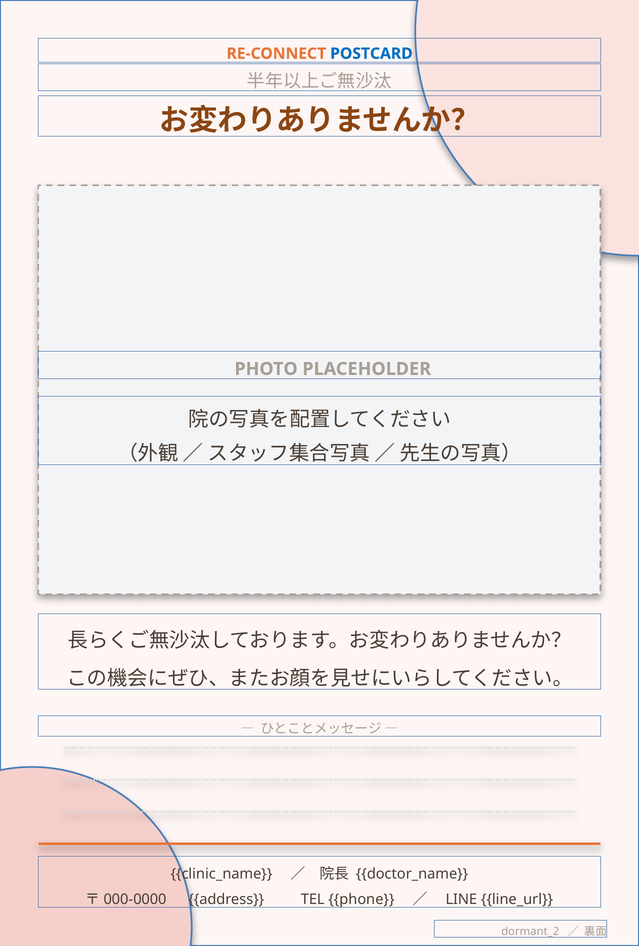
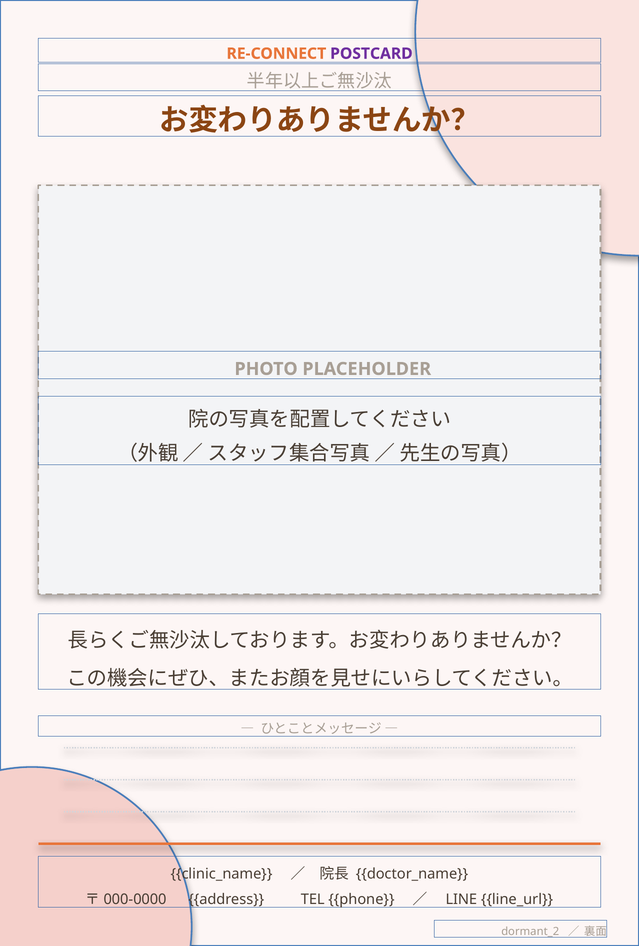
POSTCARD colour: blue -> purple (371, 54)
